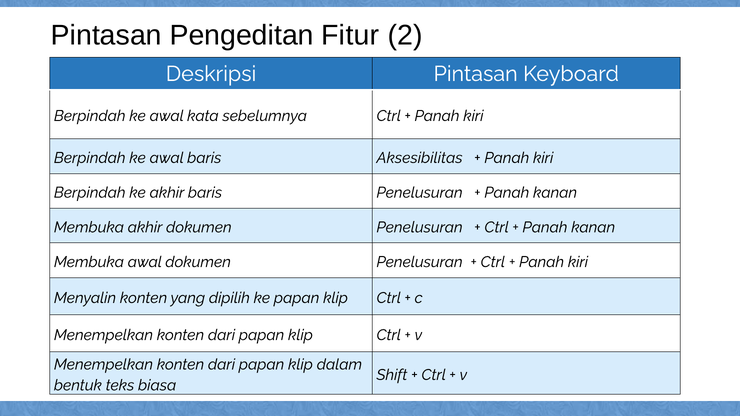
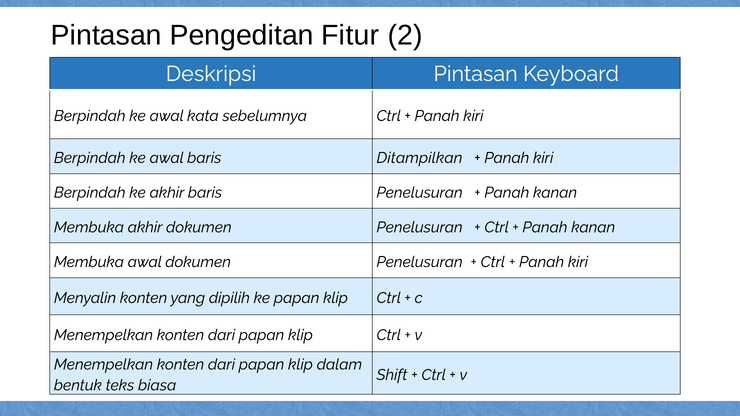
Aksesibilitas: Aksesibilitas -> Ditampilkan (419, 158)
